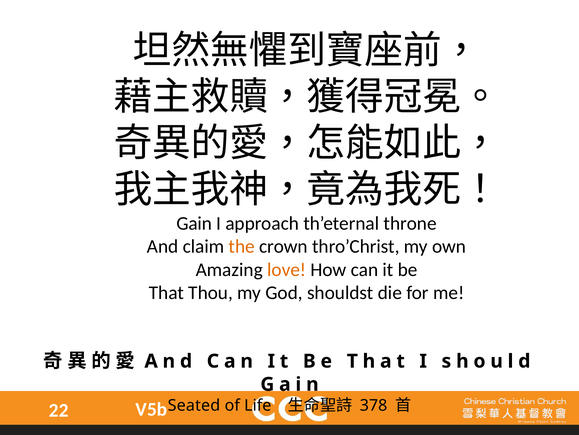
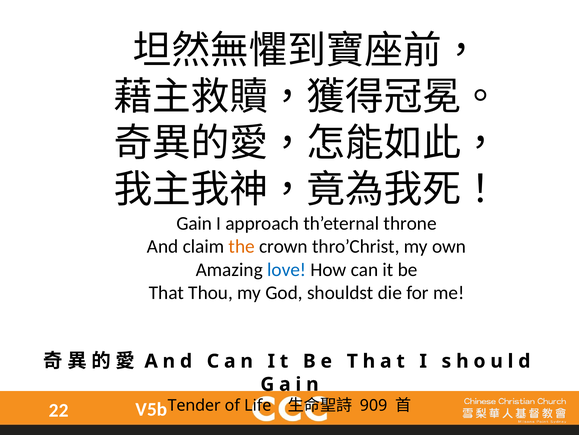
love colour: orange -> blue (287, 269)
Seated: Seated -> Tender (194, 405)
378: 378 -> 909 (374, 405)
